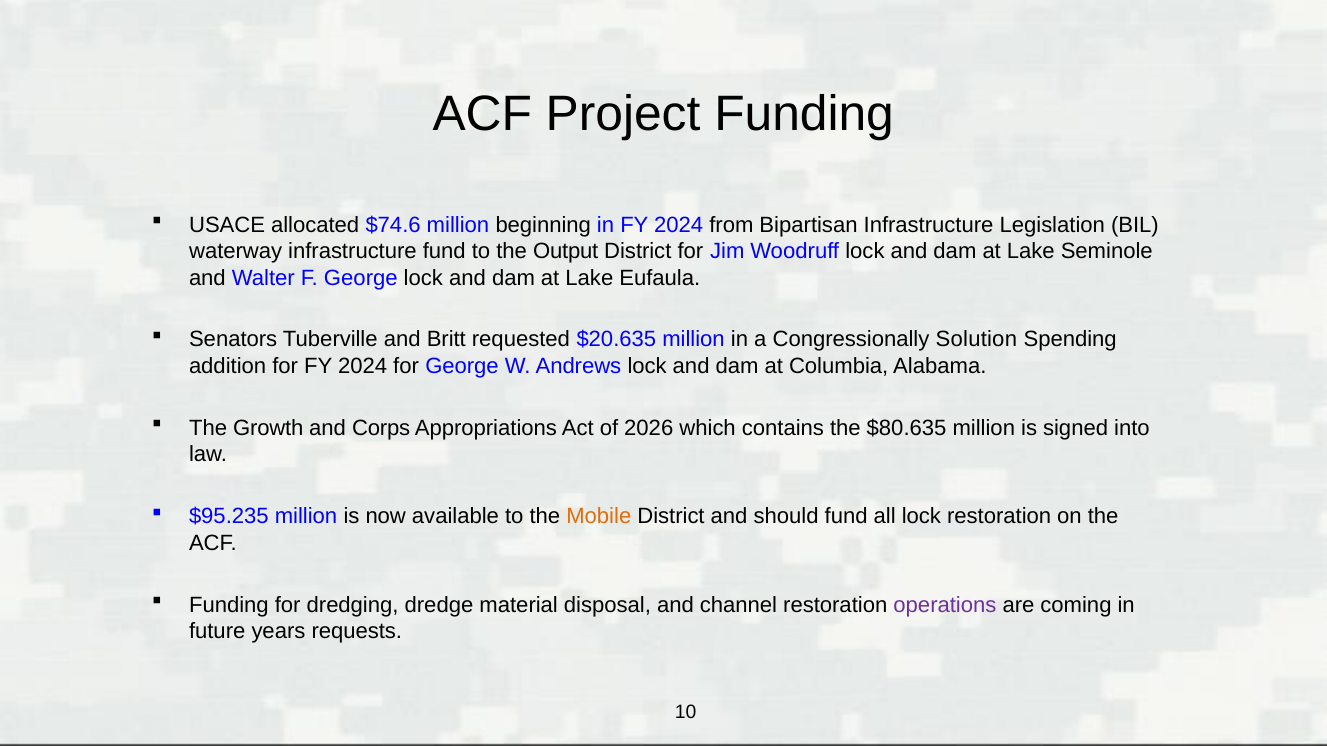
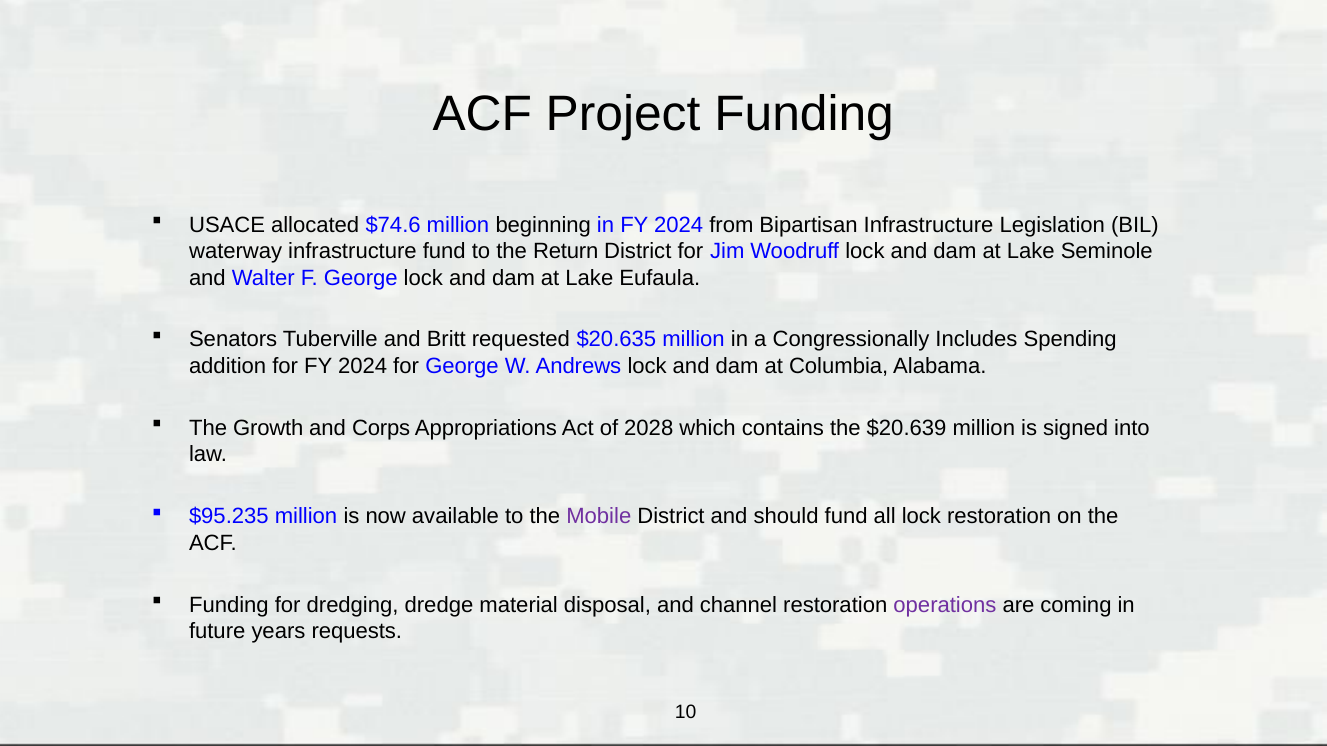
Output: Output -> Return (566, 251)
Solution: Solution -> Includes (976, 340)
2026: 2026 -> 2028 (649, 428)
$80.635: $80.635 -> $20.639 (907, 428)
Mobile colour: orange -> purple (599, 517)
